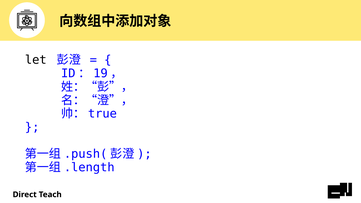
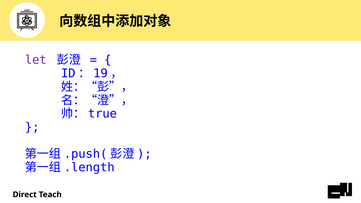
let colour: black -> purple (36, 60)
